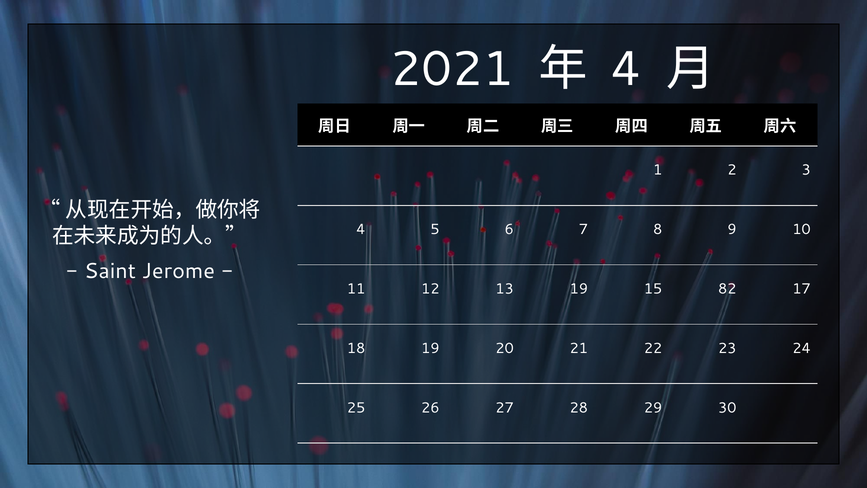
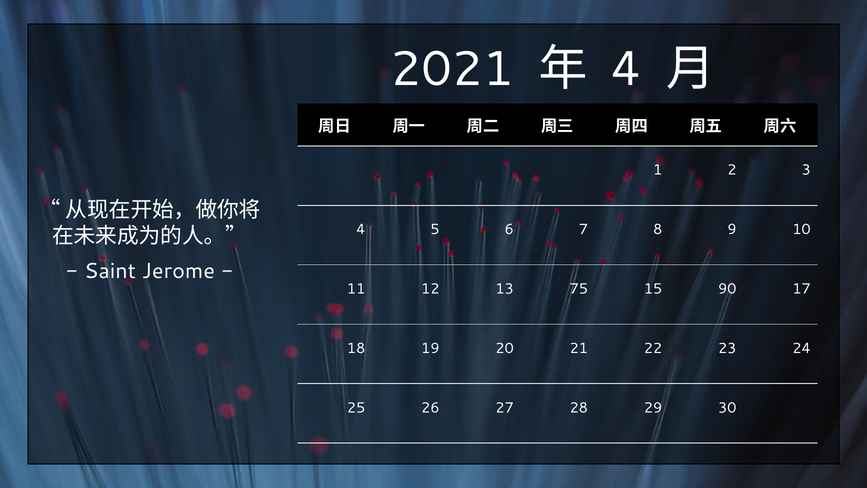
13 19: 19 -> 75 (579, 289)
82: 82 -> 90 (727, 289)
